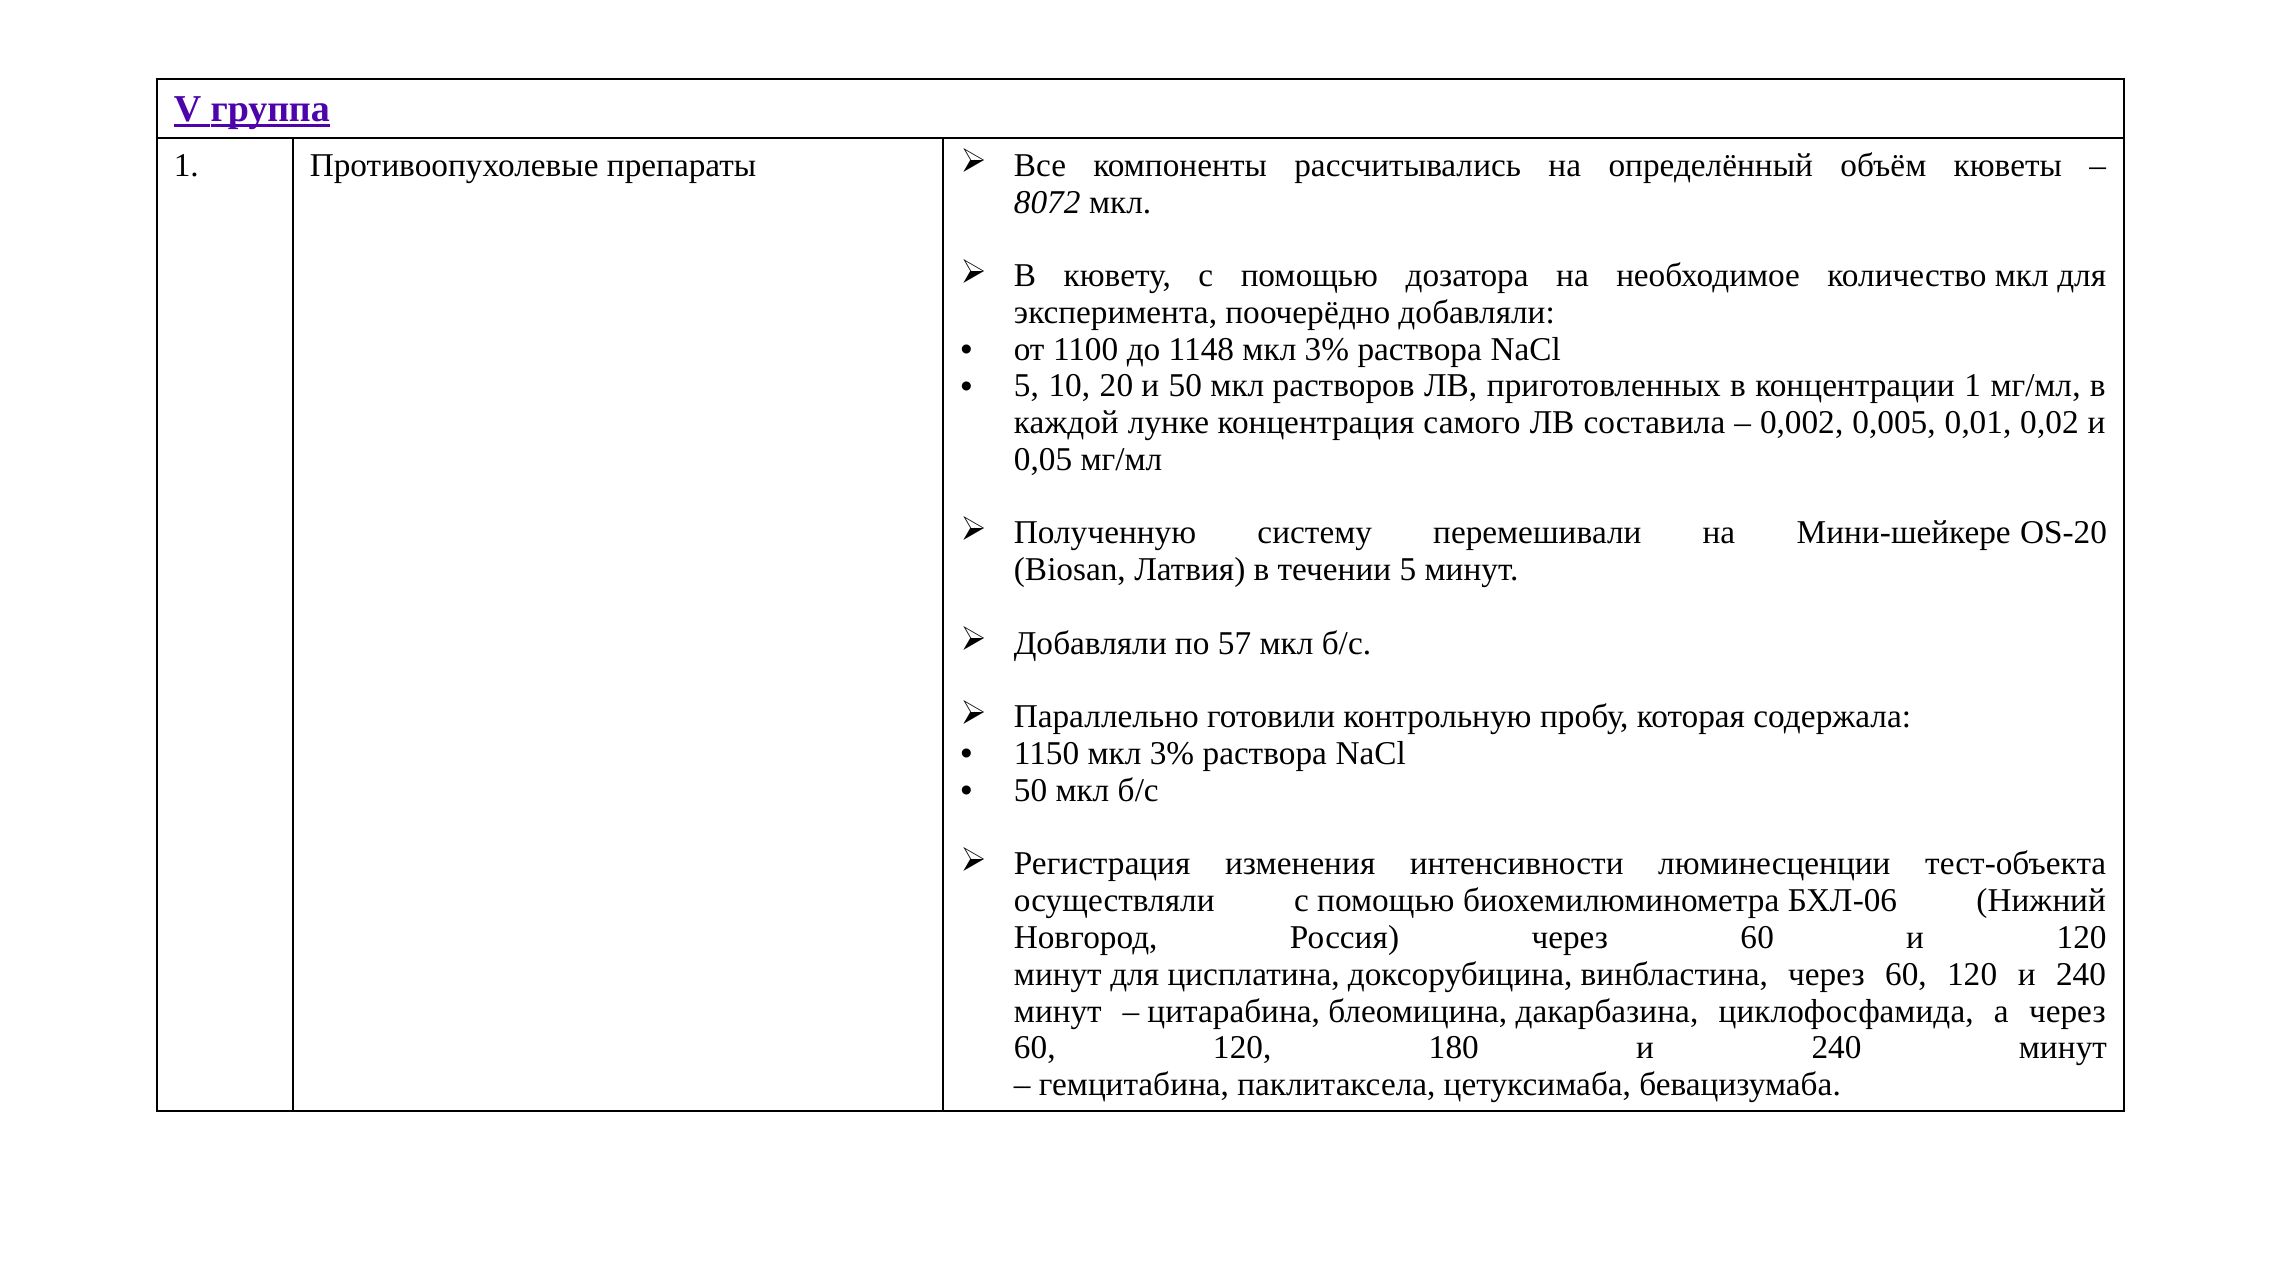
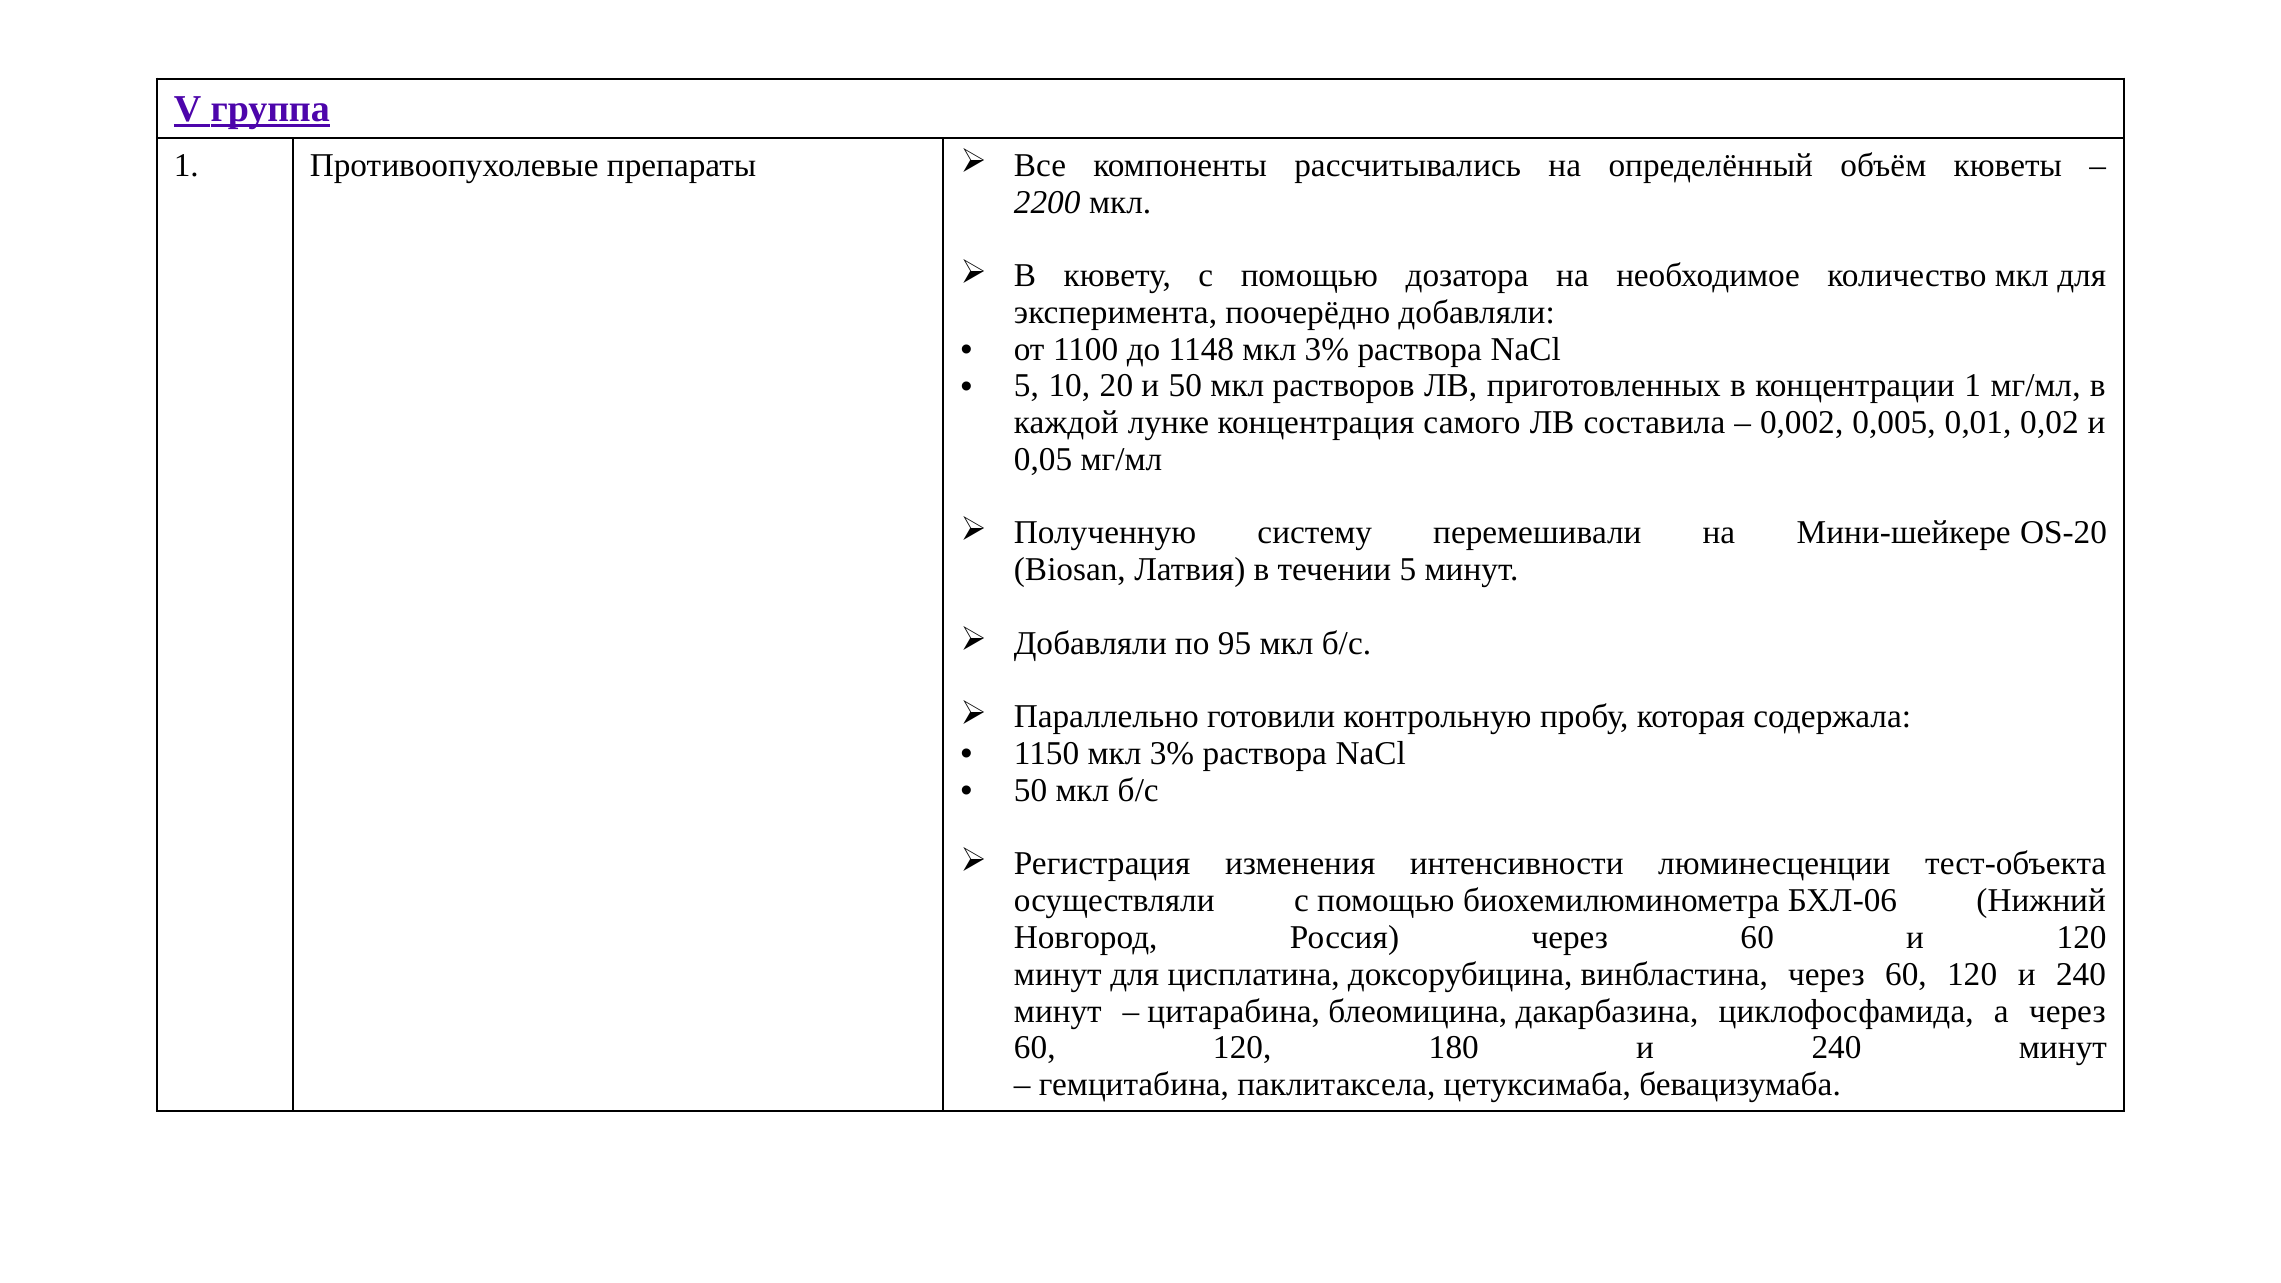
8072: 8072 -> 2200 (1047, 202)
57: 57 -> 95 (1235, 643)
